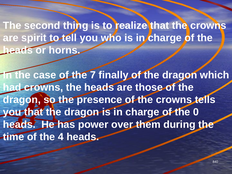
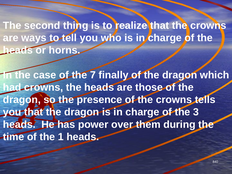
spirit: spirit -> ways (34, 38)
0: 0 -> 3 (196, 112)
4: 4 -> 1 (61, 137)
